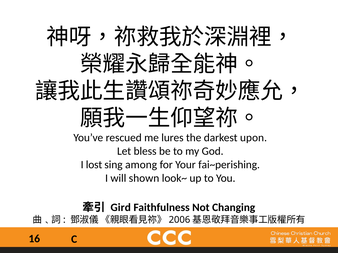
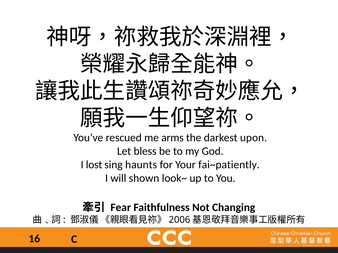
lures: lures -> arms (172, 138)
among: among -> haunts (141, 165)
fai~perishing: fai~perishing -> fai~patiently (229, 165)
Gird: Gird -> Fear (121, 208)
